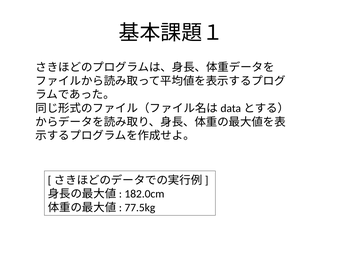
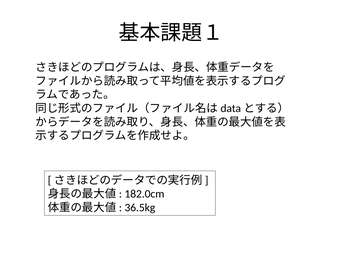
77.5kg: 77.5kg -> 36.5kg (140, 208)
